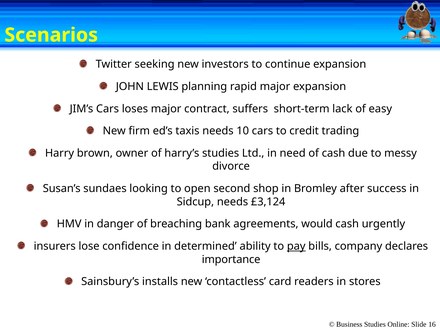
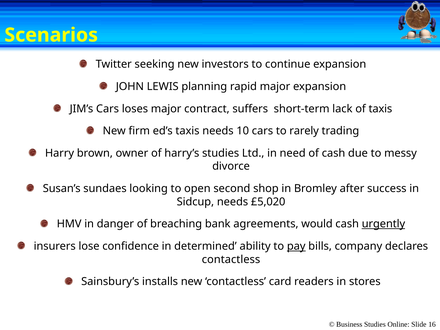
of easy: easy -> taxis (380, 109)
credit: credit -> rarely (304, 131)
£3,124: £3,124 -> £5,020 (268, 202)
urgently underline: none -> present (383, 224)
importance: importance -> contactless (231, 259)
